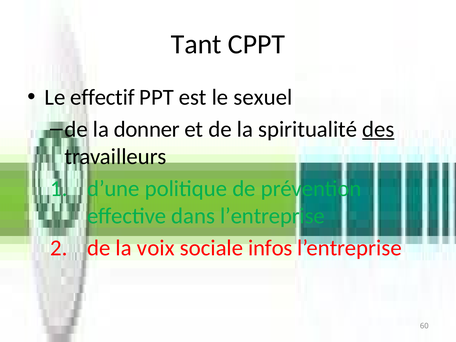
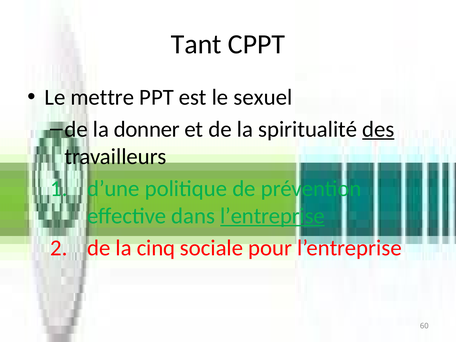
effectif: effectif -> mettre (102, 97)
l’entreprise underline: none -> present (272, 216)
voix: voix -> cinq (156, 248)
infos: infos -> pour (270, 248)
